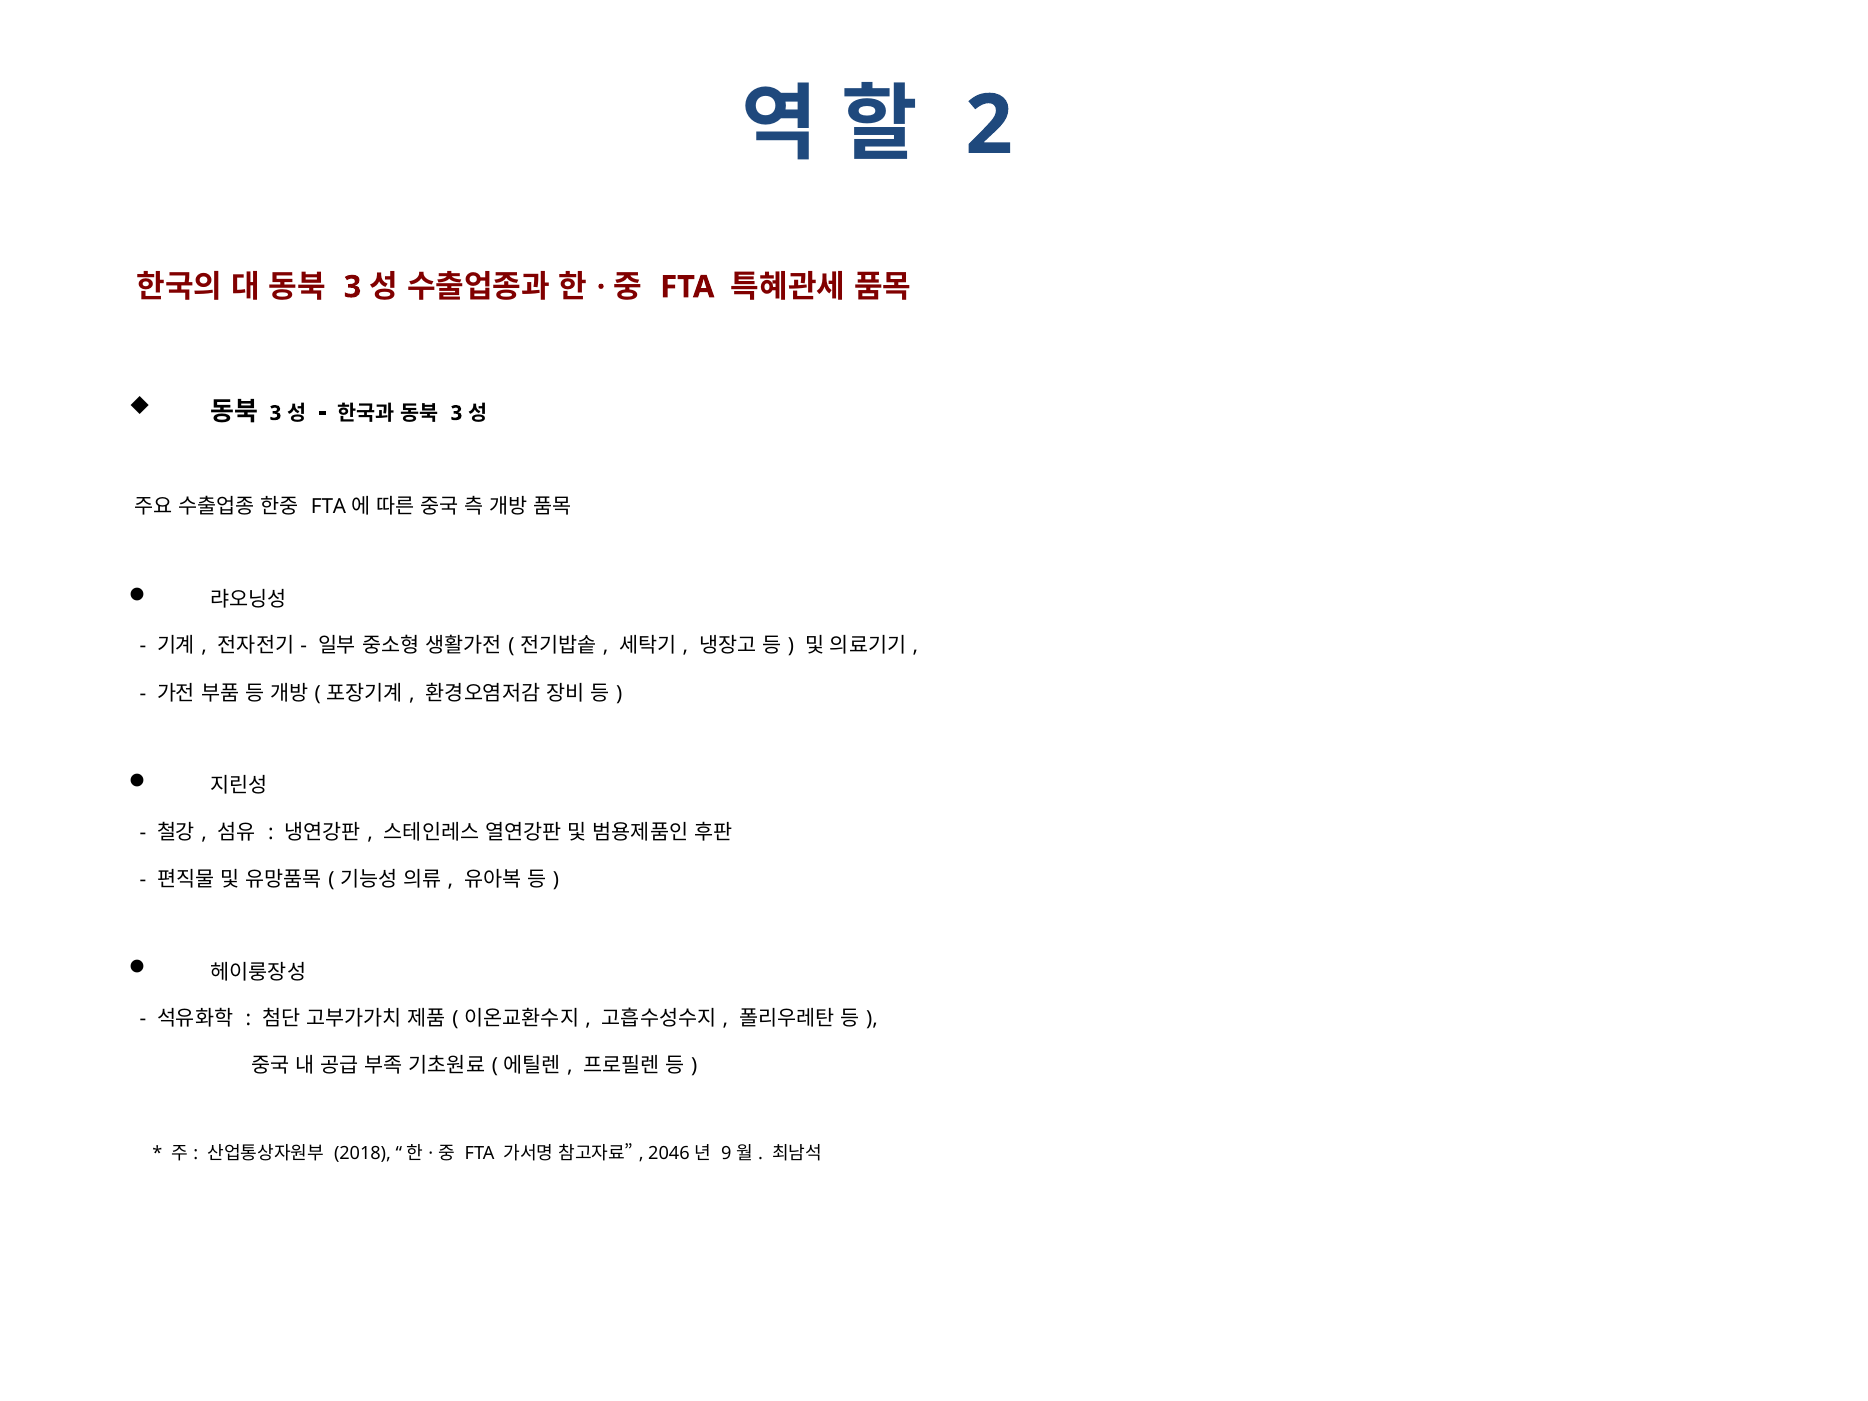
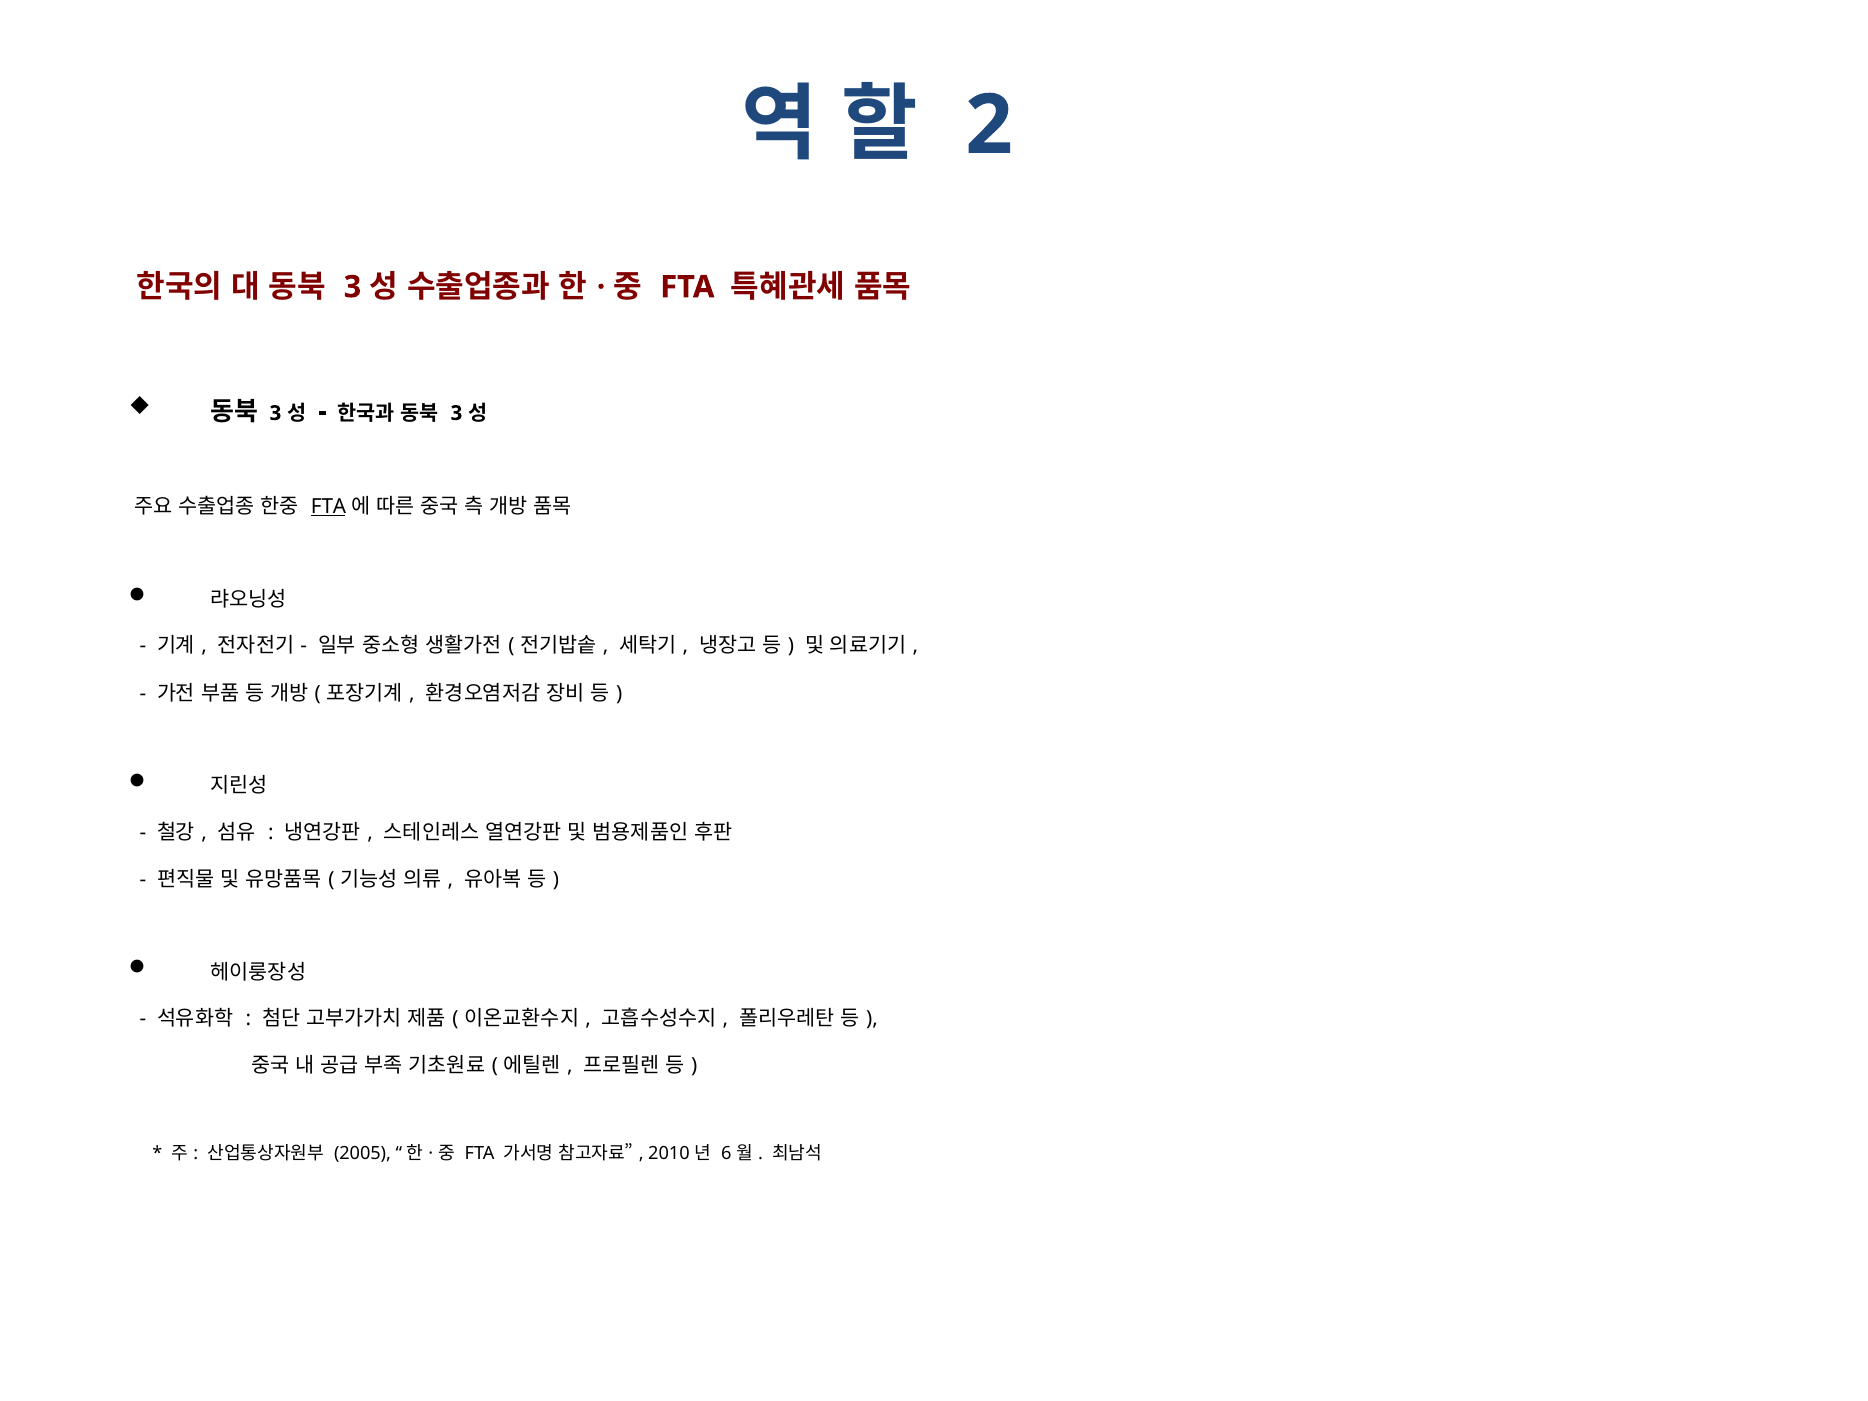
FTA underline: none -> present (329, 507)
2018: 2018 -> 2005 (363, 1154)
2046: 2046 -> 2010 (669, 1154)
9: 9 -> 6 (726, 1154)
